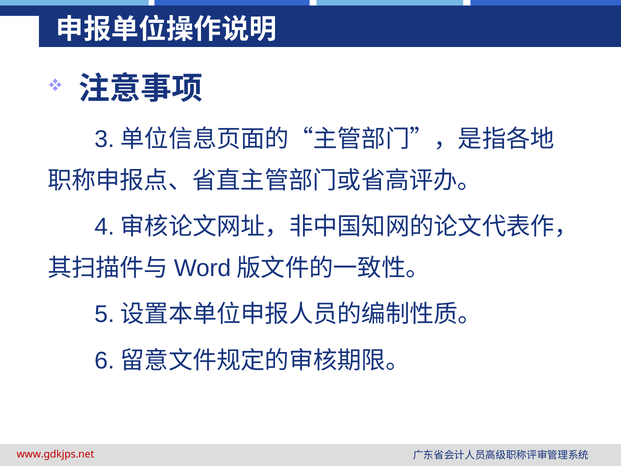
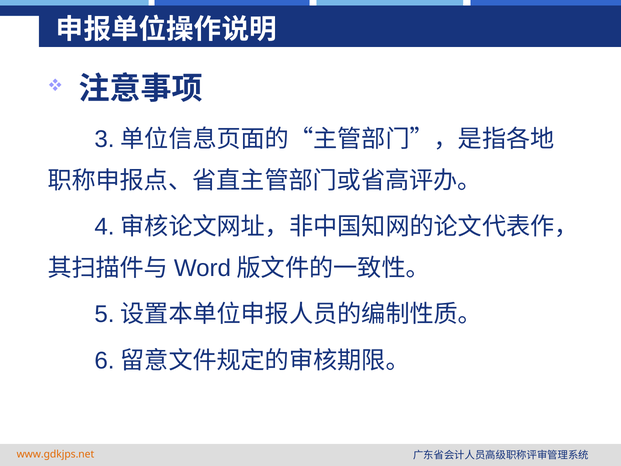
www.gdkjps.net colour: red -> orange (55, 454)
